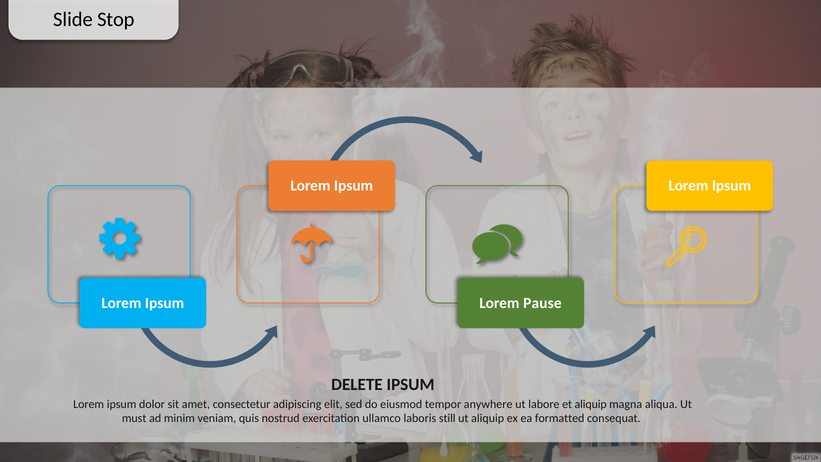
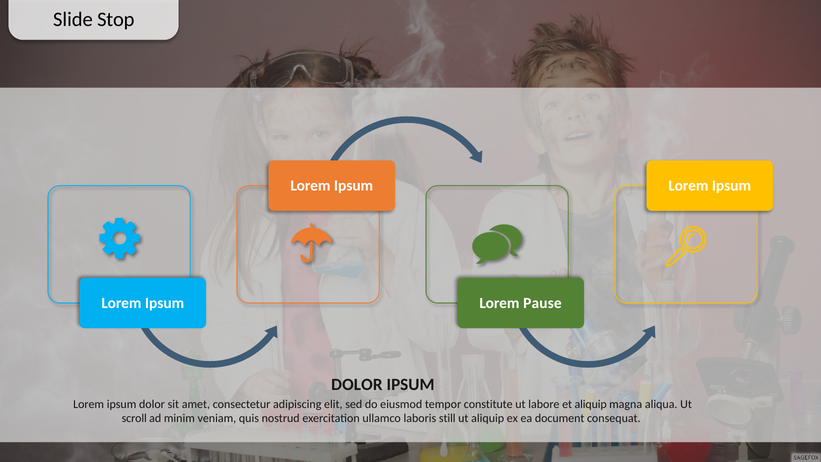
DELETE: DELETE -> DOLOR (357, 384)
anywhere: anywhere -> constitute (488, 404)
must: must -> scroll (134, 418)
formatted: formatted -> document (560, 418)
